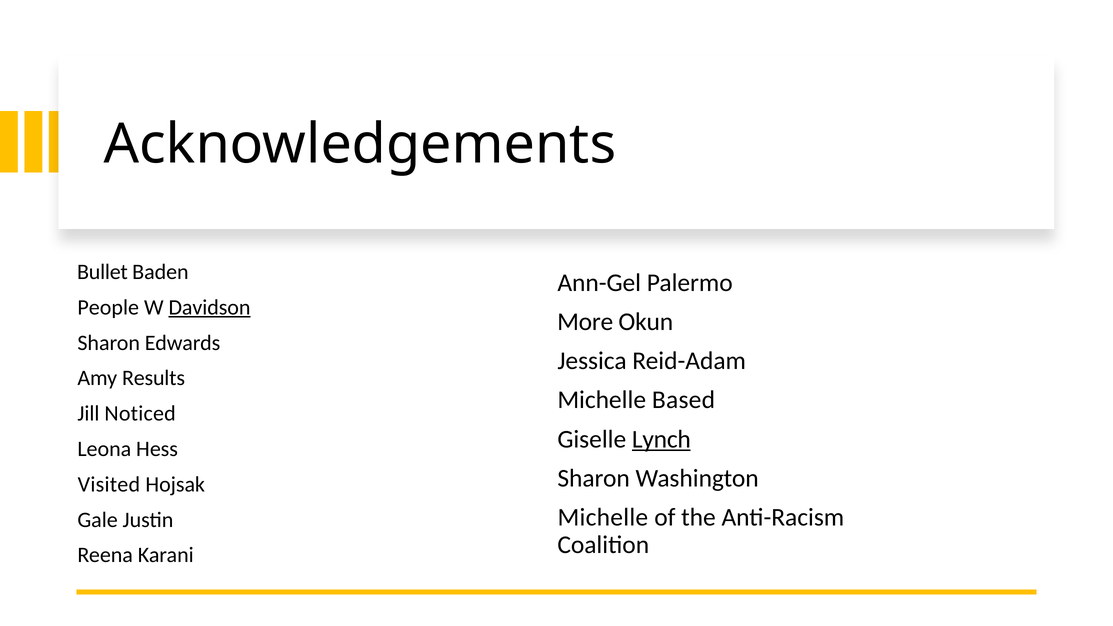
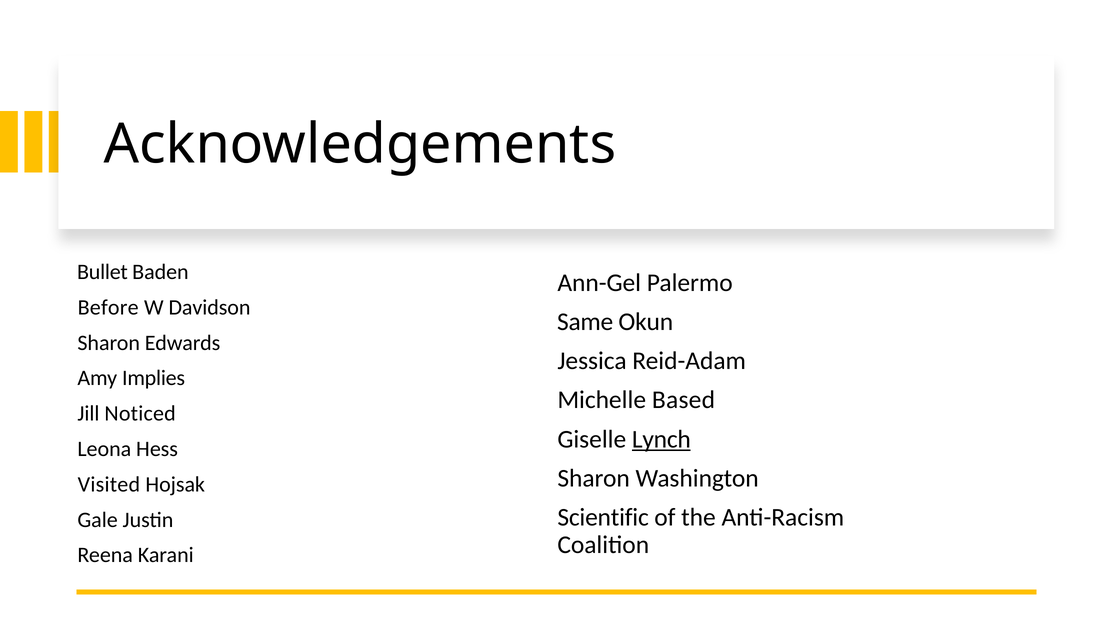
People: People -> Before (108, 307)
Davidson underline: present -> none (209, 307)
More: More -> Same (585, 322)
Results: Results -> Implies (154, 378)
Michelle: Michelle -> Scientific (603, 517)
